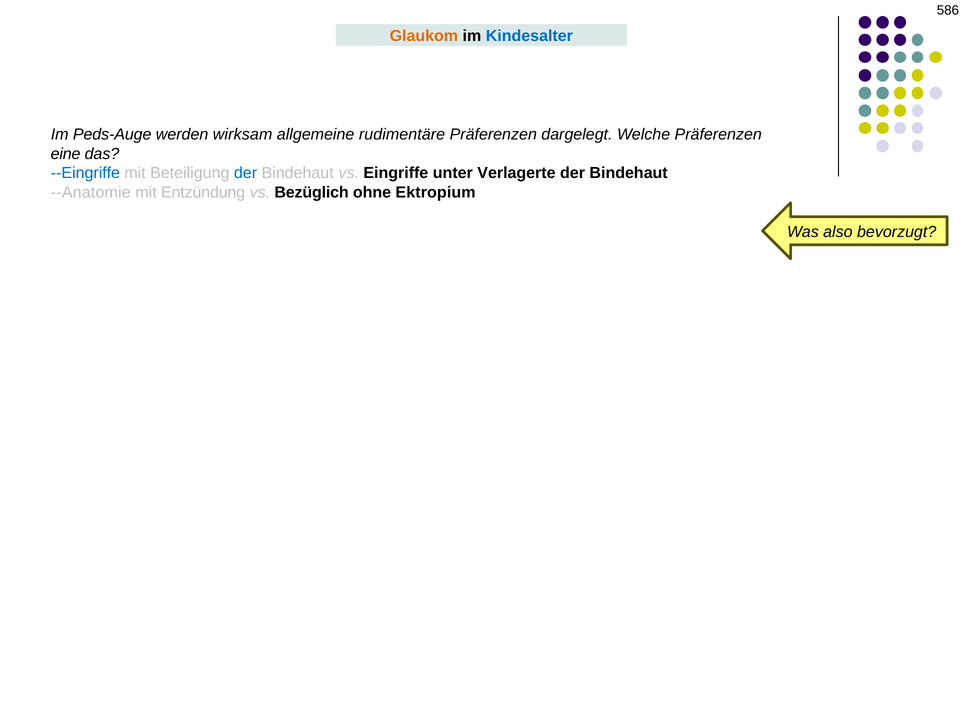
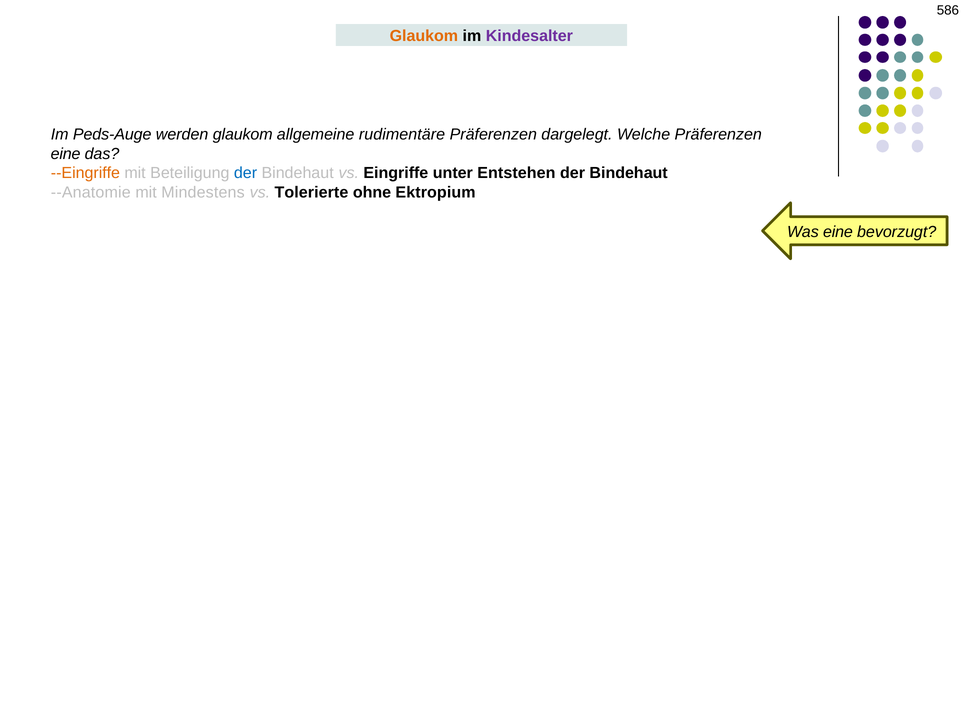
Kindesalter colour: blue -> purple (529, 36)
werden wirksam: wirksam -> glaukom (243, 135)
--Eingriffe colour: blue -> orange (85, 173)
Verlagerte: Verlagerte -> Entstehen (516, 173)
Entzündung: Entzündung -> Mindestens (203, 192)
Bezüglich: Bezüglich -> Tolerierte (311, 192)
Was also: also -> eine (838, 232)
